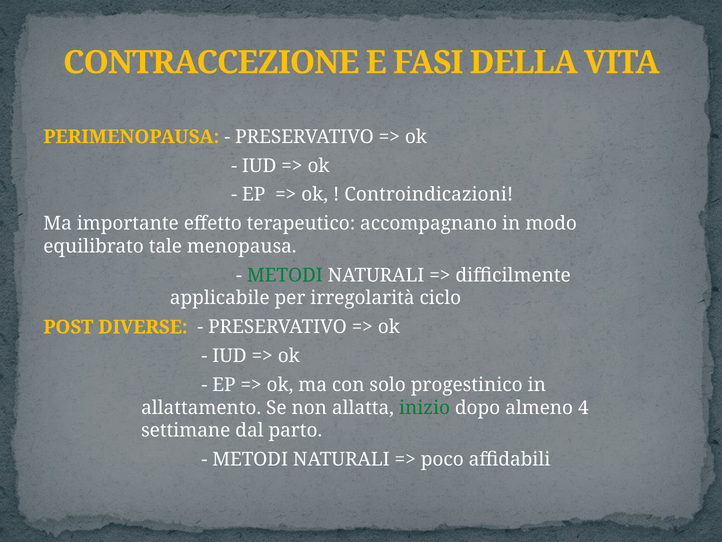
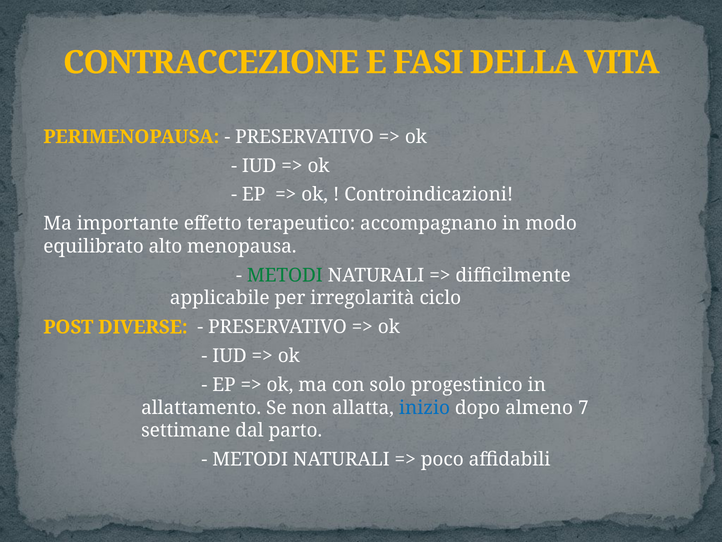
tale: tale -> alto (165, 246)
inizio colour: green -> blue (425, 407)
4: 4 -> 7 (583, 407)
